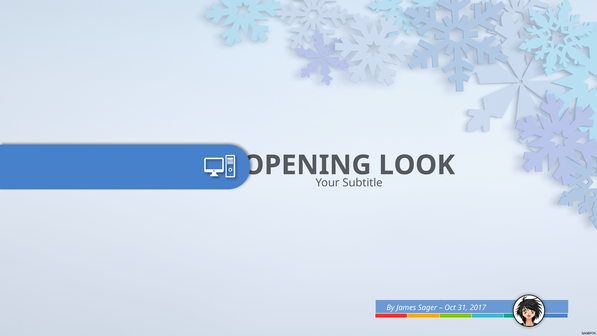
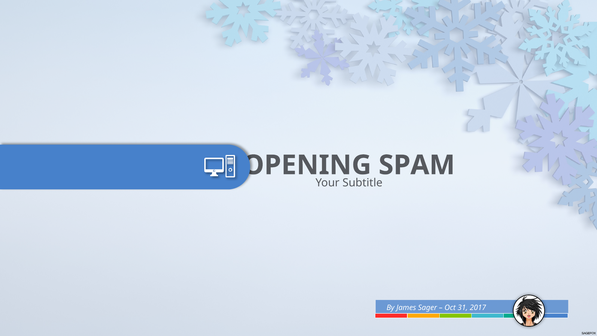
LOOK: LOOK -> SPAM (417, 165)
